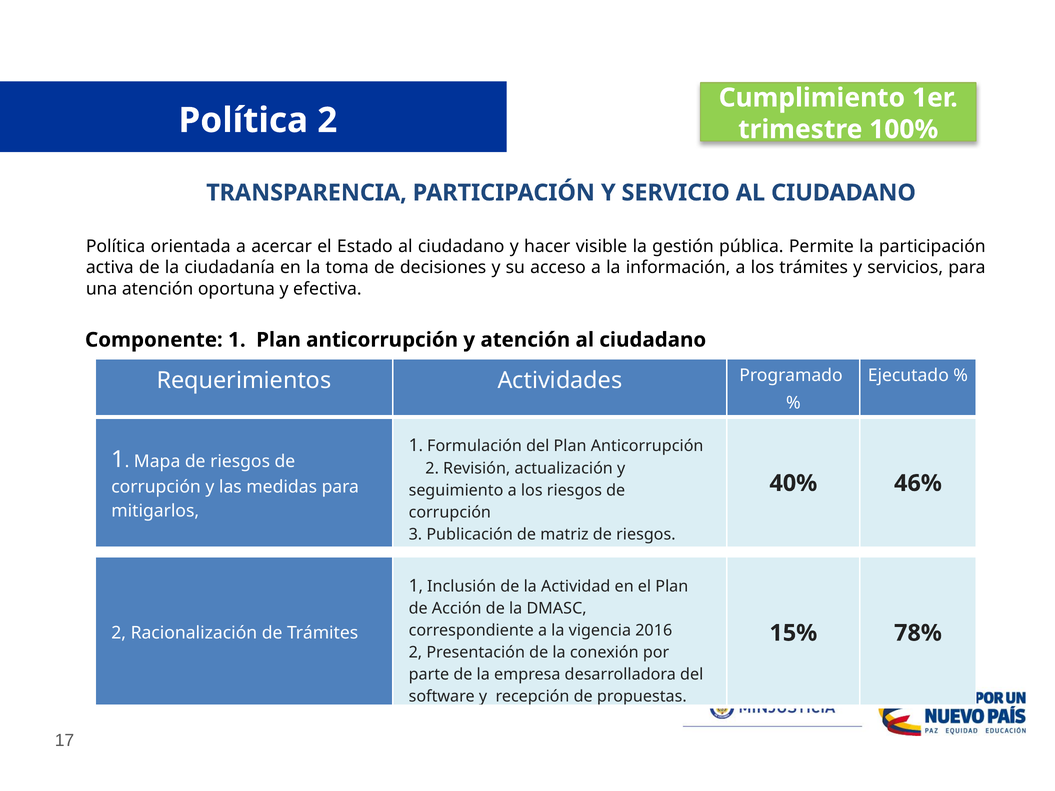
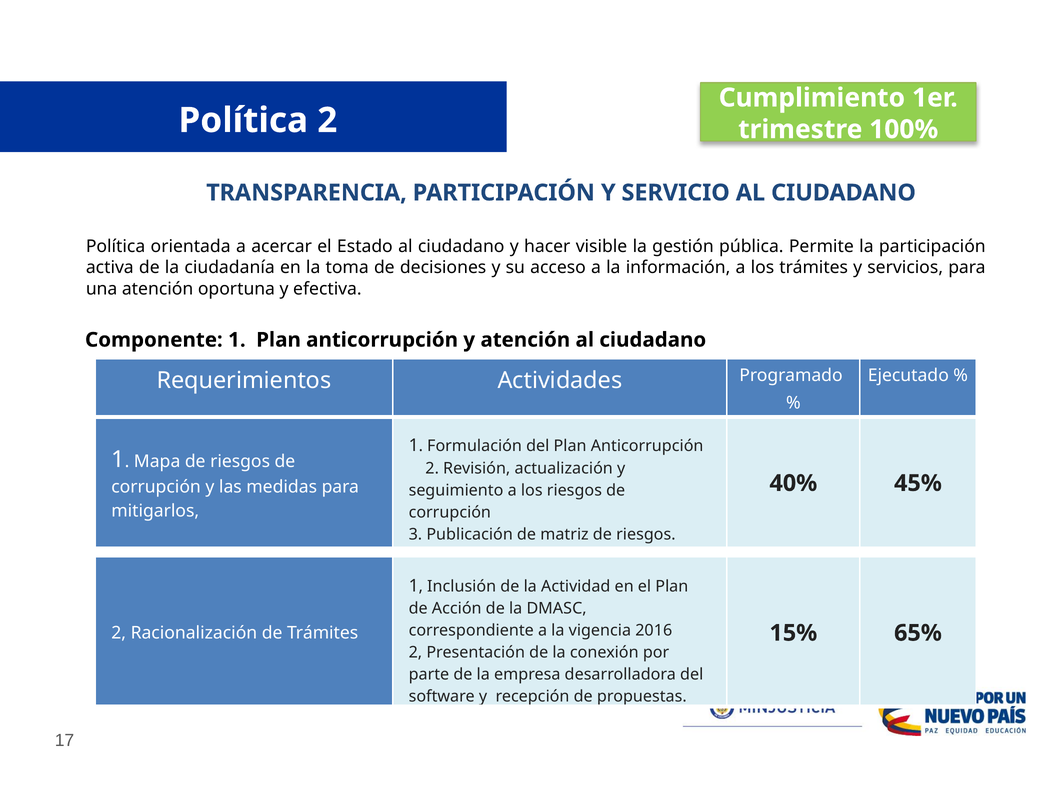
46%: 46% -> 45% (918, 483)
78%: 78% -> 65% (918, 633)
